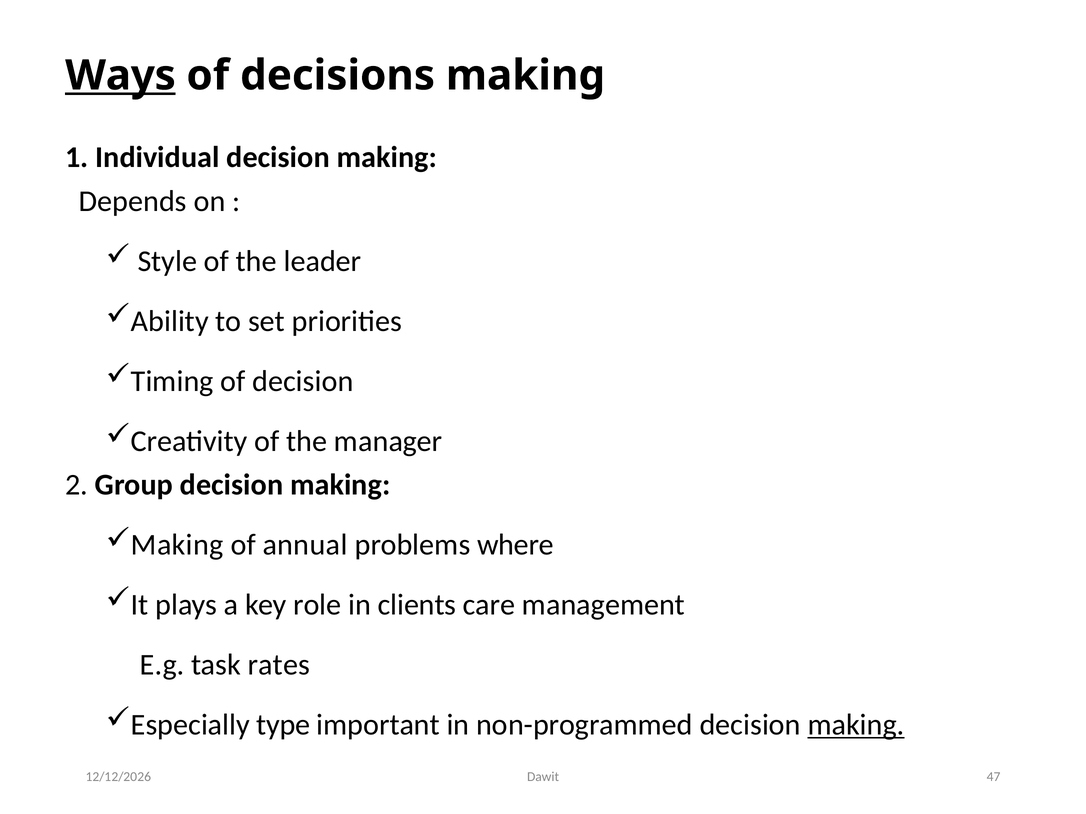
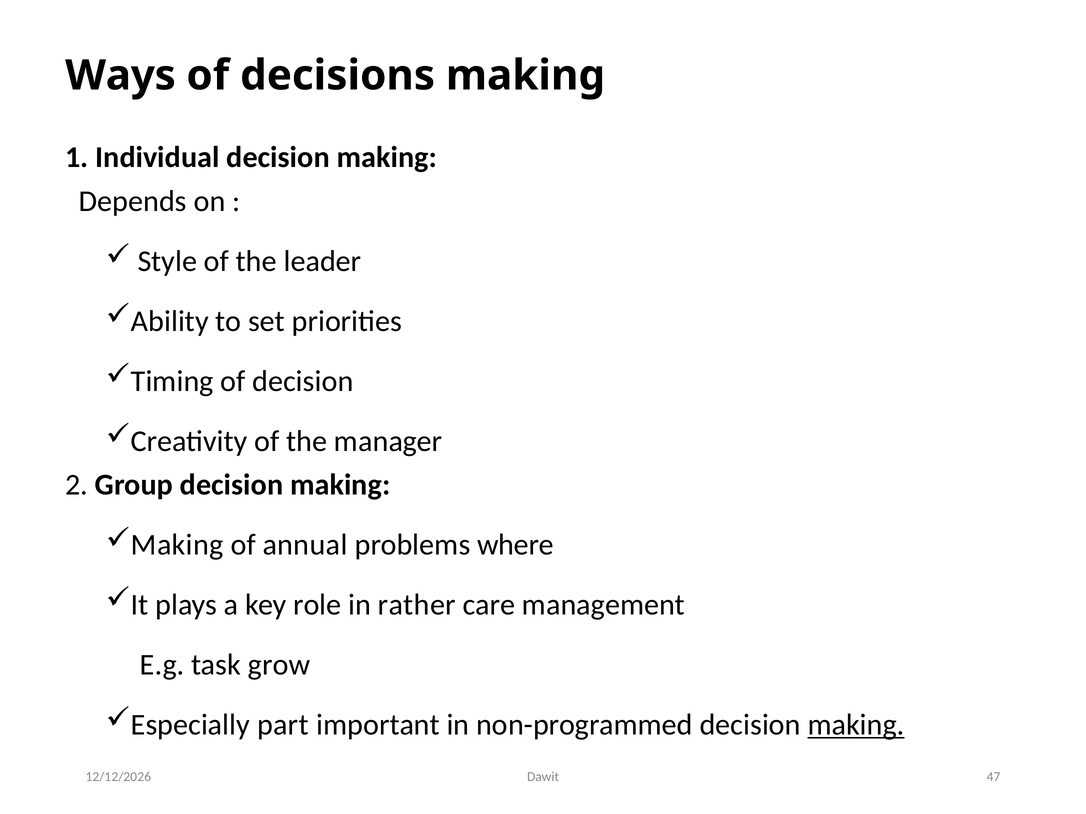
Ways underline: present -> none (121, 76)
clients: clients -> rather (417, 605)
rates: rates -> grow (279, 665)
type: type -> part (283, 725)
